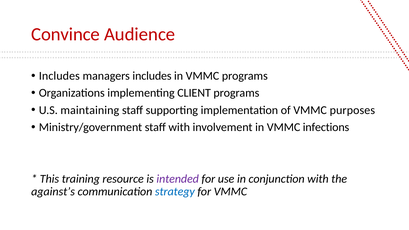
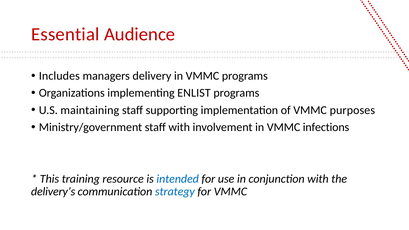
Convince: Convince -> Essential (65, 34)
managers includes: includes -> delivery (152, 76)
CLIENT: CLIENT -> ENLIST (194, 93)
intended colour: purple -> blue (178, 179)
against’s: against’s -> delivery’s (53, 192)
